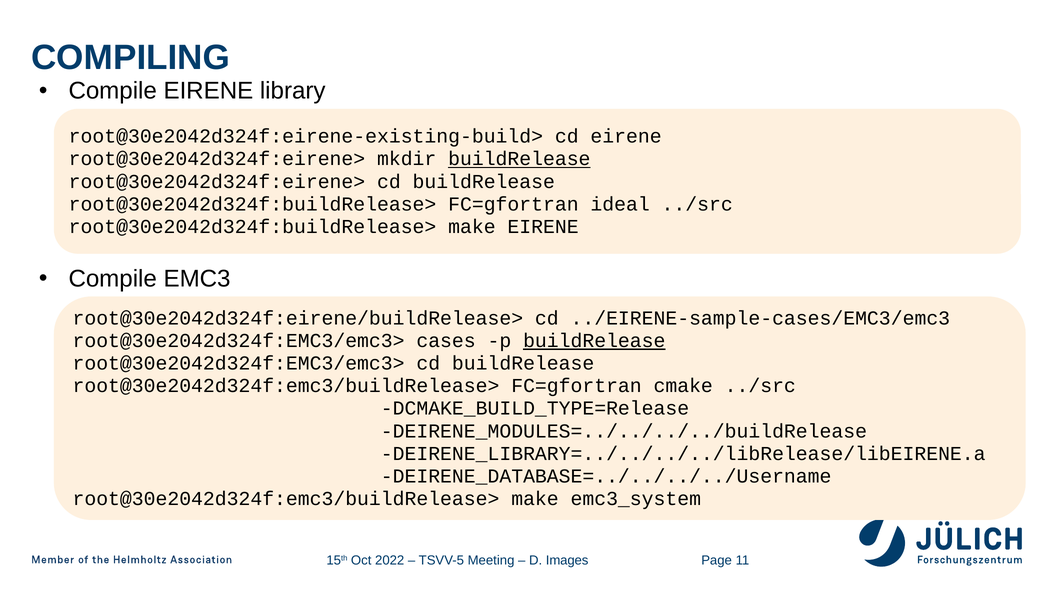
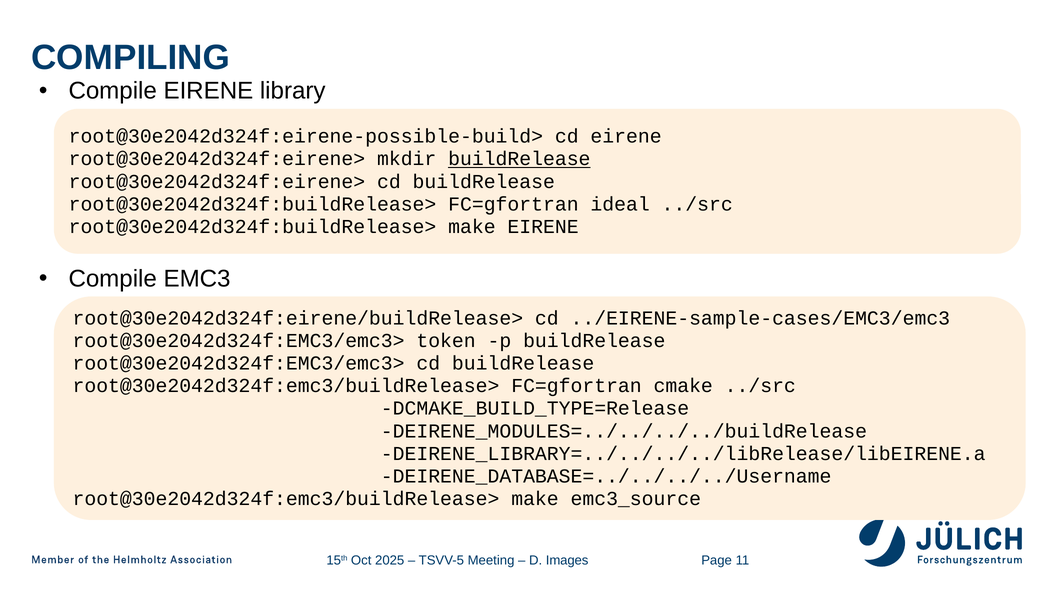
root@30e2042d324f:eirene-existing-build>: root@30e2042d324f:eirene-existing-build> -> root@30e2042d324f:eirene-possible-build> (306, 136)
cases: cases -> token (446, 341)
buildRelease underline: present -> none (594, 341)
emc3_system: emc3_system -> emc3_source (636, 498)
2022: 2022 -> 2025 (390, 560)
